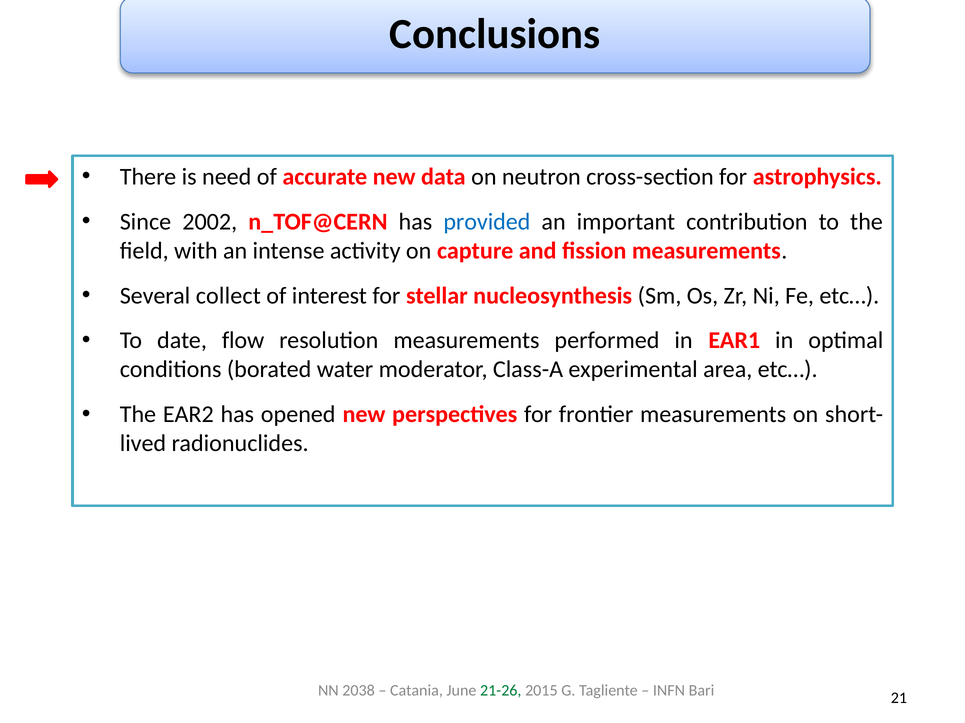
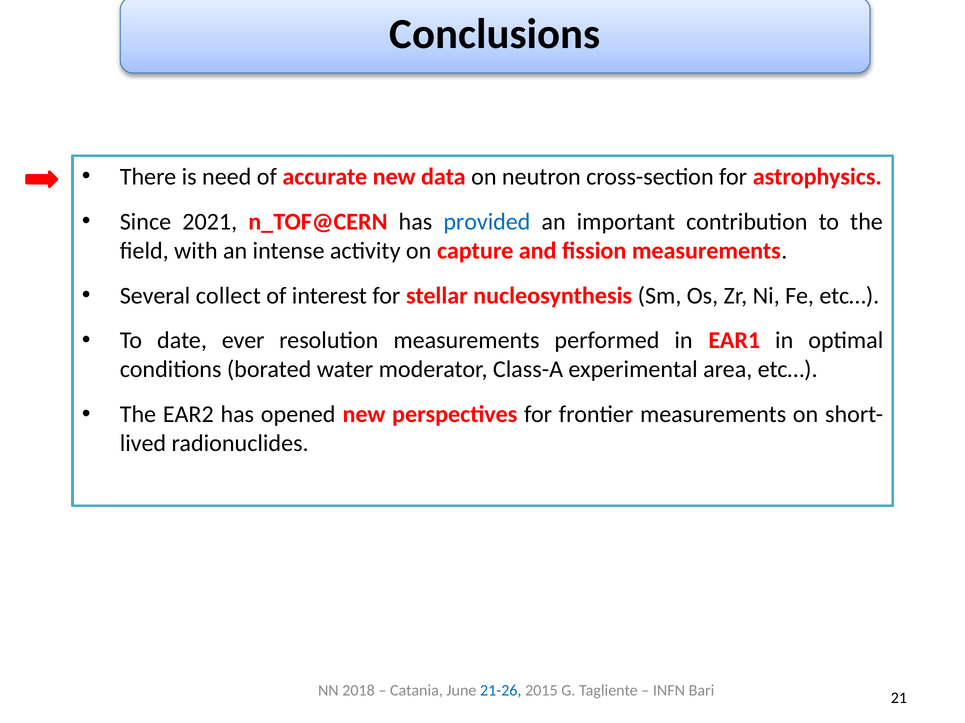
2002: 2002 -> 2021 (210, 222)
flow: flow -> ever (243, 341)
2038: 2038 -> 2018 (359, 691)
21-26 colour: green -> blue (501, 691)
